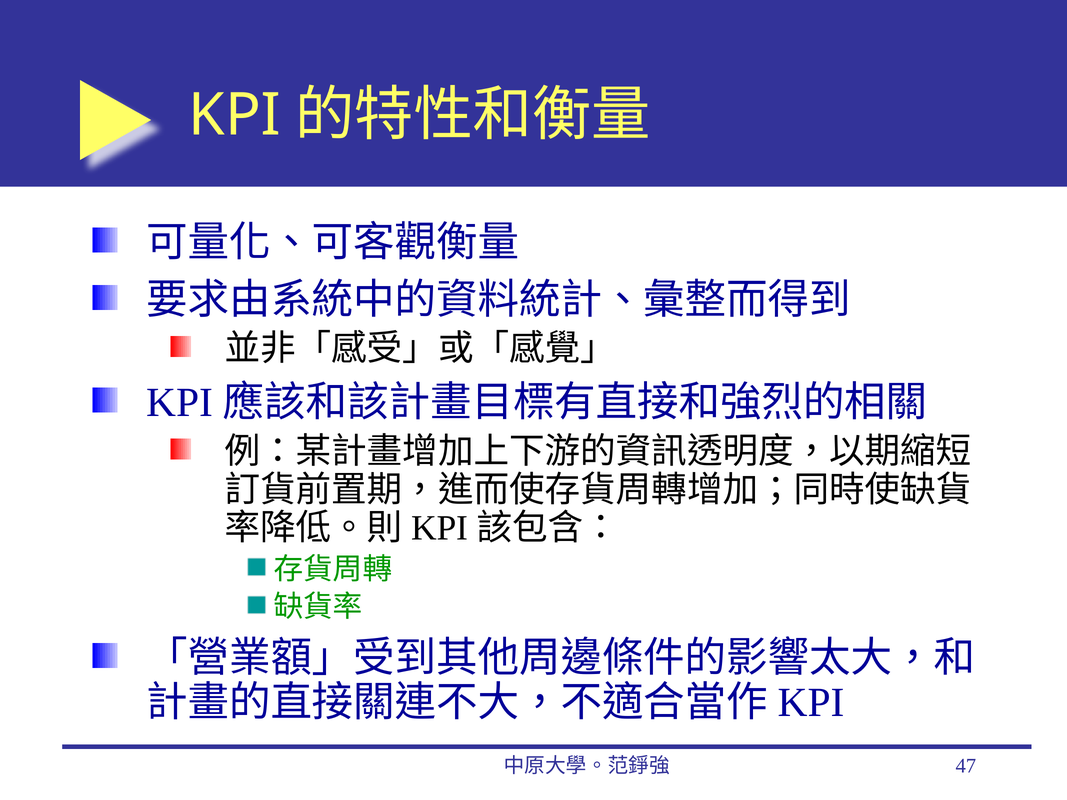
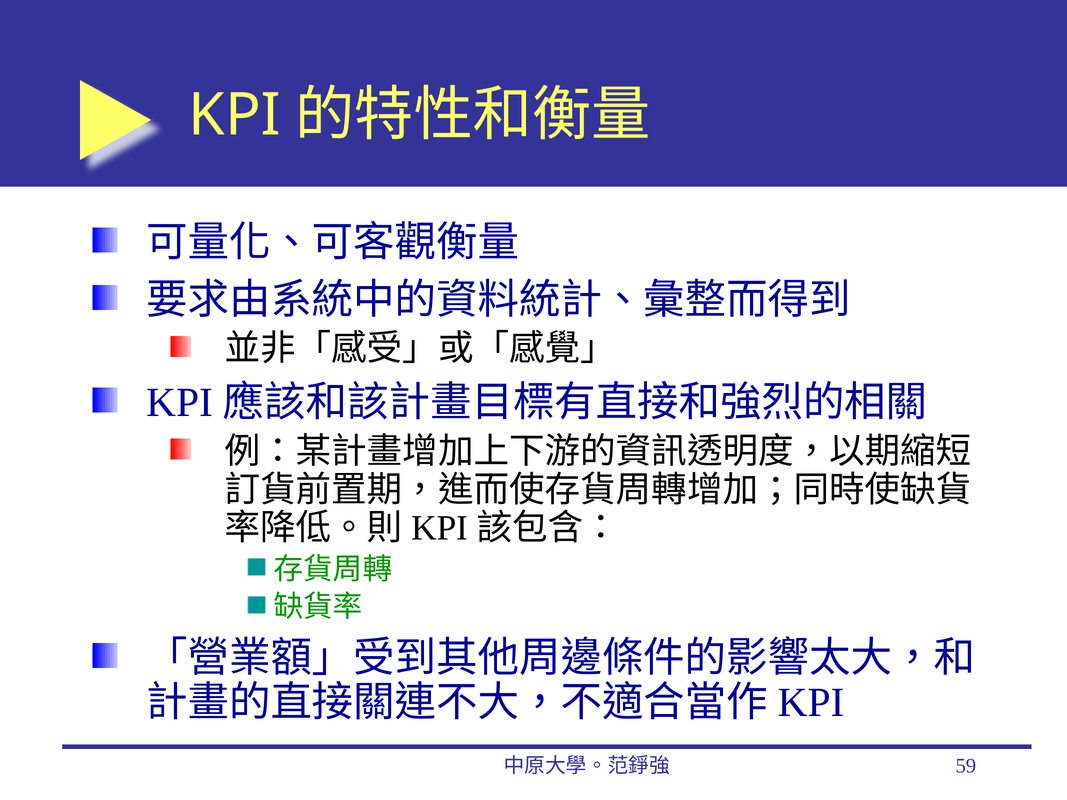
47: 47 -> 59 (966, 766)
